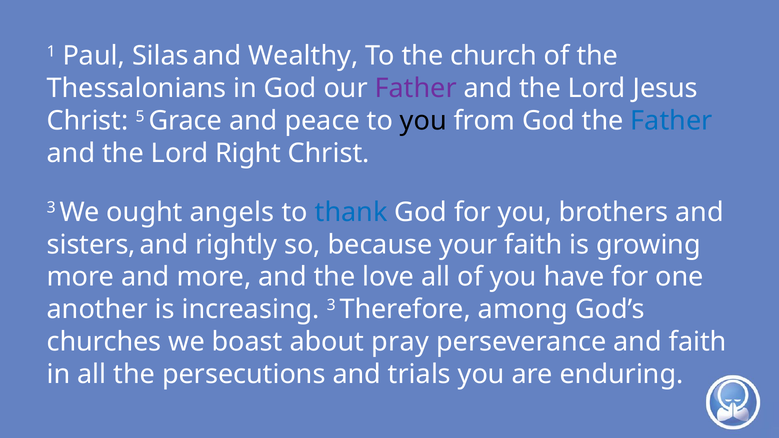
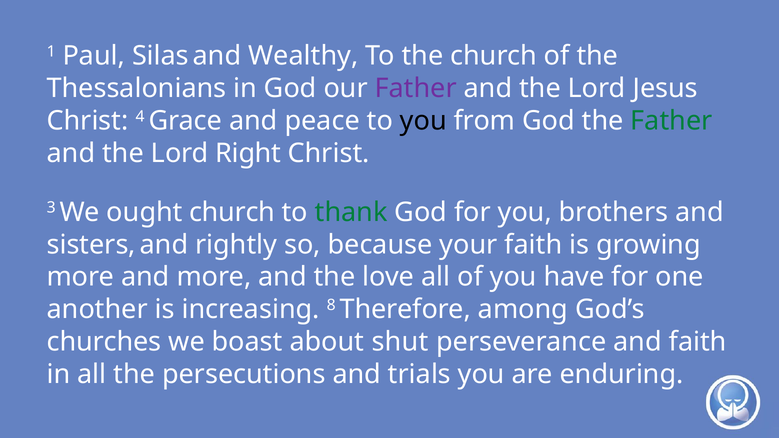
5: 5 -> 4 (140, 116)
Father colour: blue -> green (671, 121)
ought angels: angels -> church (232, 212)
thank colour: blue -> green (351, 212)
increasing 3: 3 -> 8 (331, 305)
pray: pray -> shut (400, 342)
